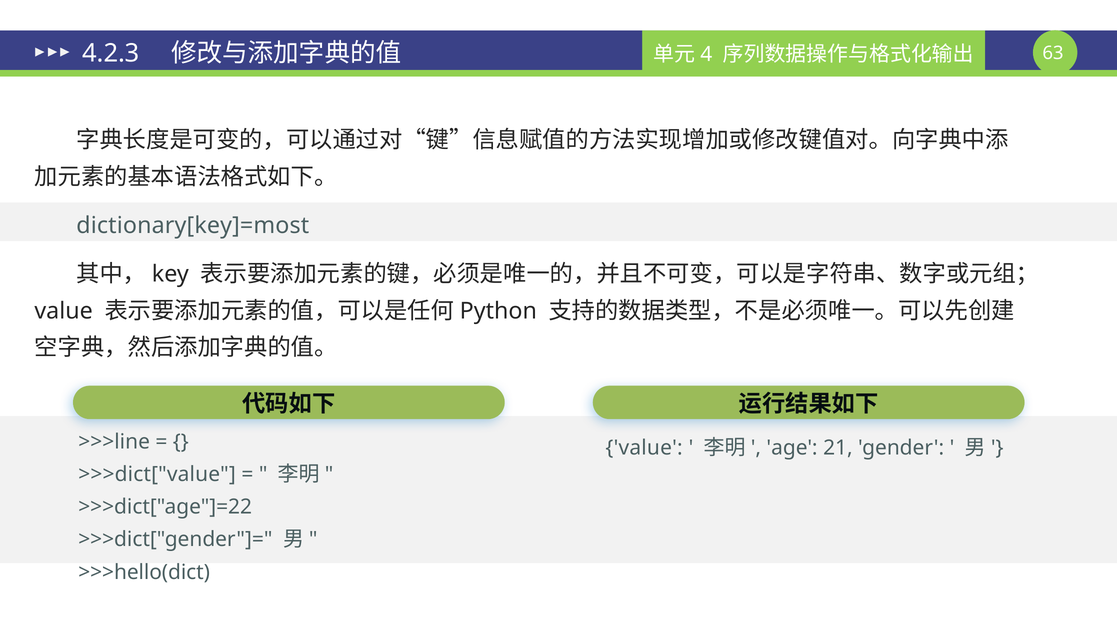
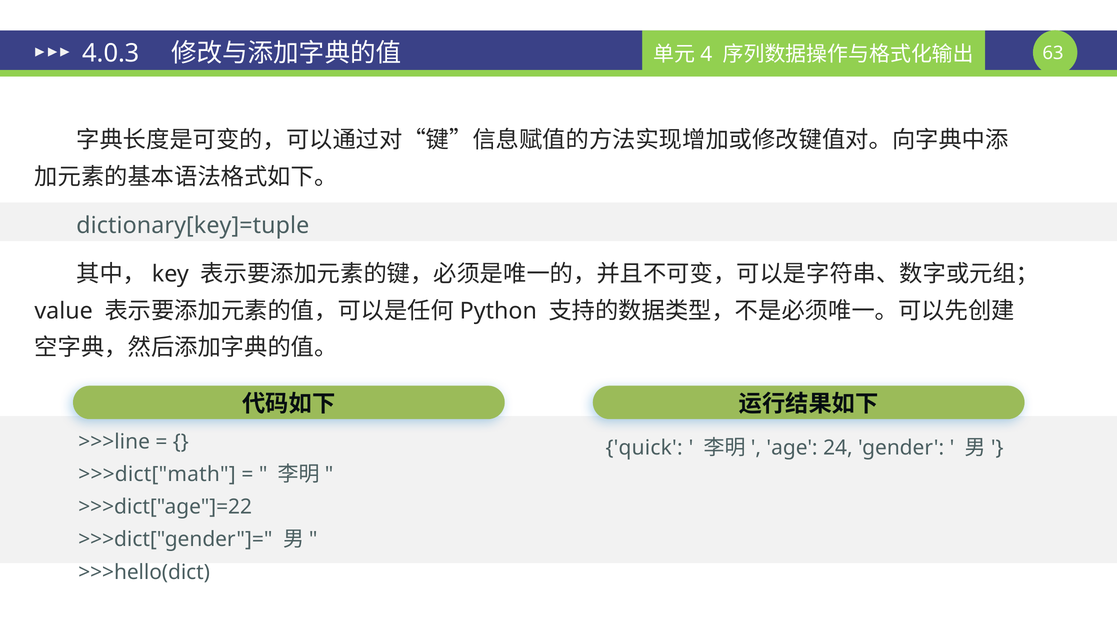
4.2.3: 4.2.3 -> 4.0.3 (111, 53)
dictionary[key]=most: dictionary[key]=most -> dictionary[key]=tuple (193, 226)
value: value -> quick (644, 448)
21: 21 -> 24 (838, 448)
>>>dict["value: >>>dict["value -> >>>dict["math (157, 474)
